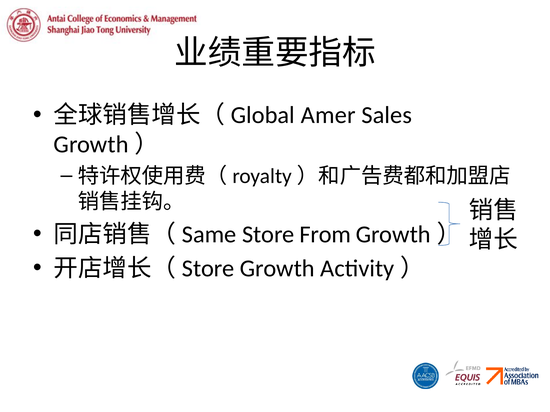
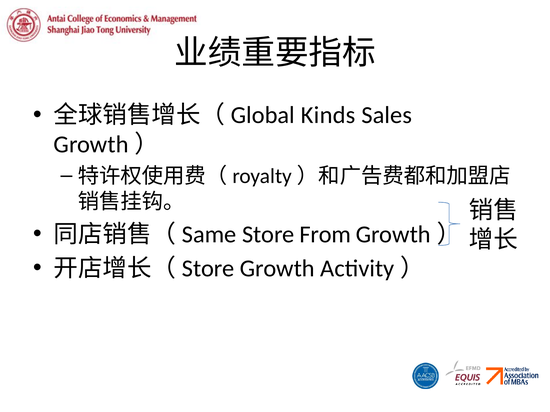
Amer: Amer -> Kinds (328, 115)
